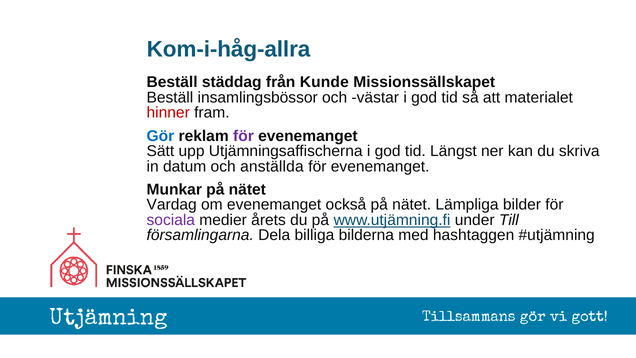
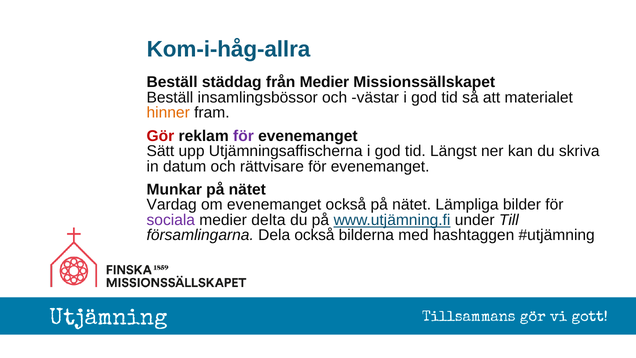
från Kunde: Kunde -> Medier (324, 82)
hinner colour: red -> orange (168, 113)
Gör colour: blue -> red (160, 136)
anställda: anställda -> rättvisare (272, 166)
årets: årets -> delta (268, 220)
Dela billiga: billiga -> också (315, 235)
